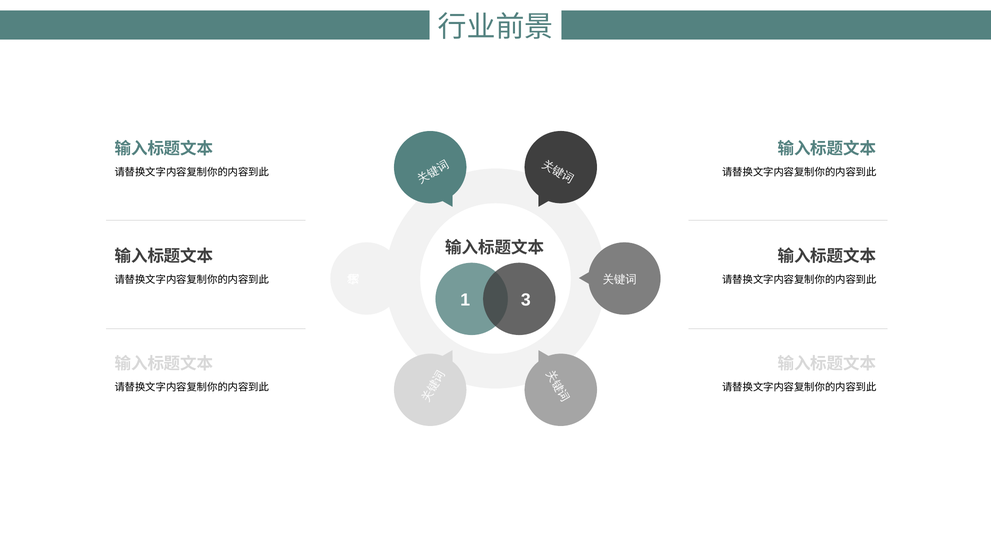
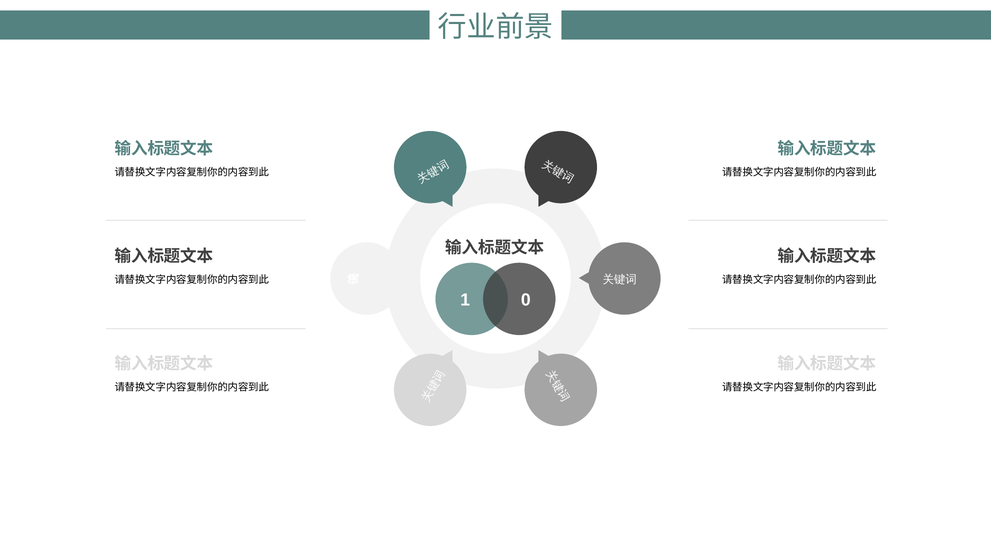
3: 3 -> 0 (526, 300)
